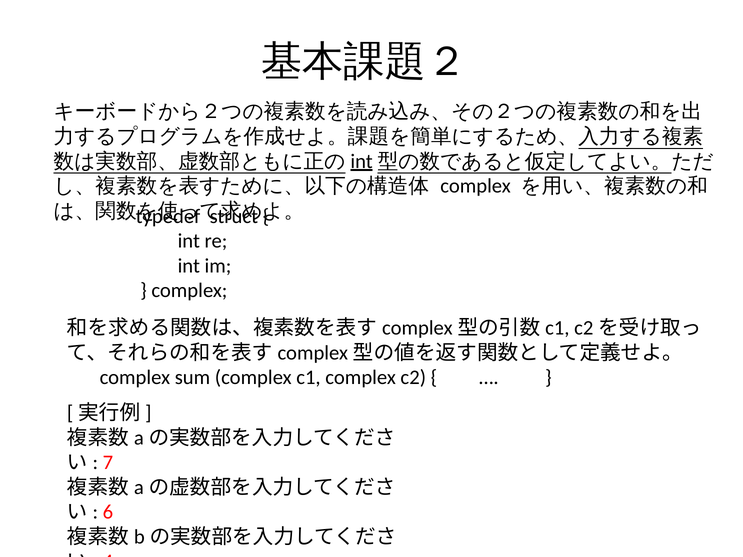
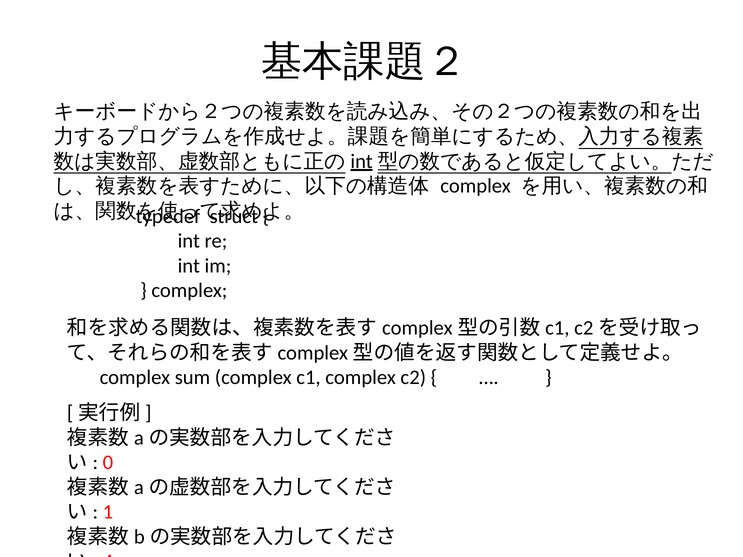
7: 7 -> 0 (108, 463)
6: 6 -> 1 (108, 512)
